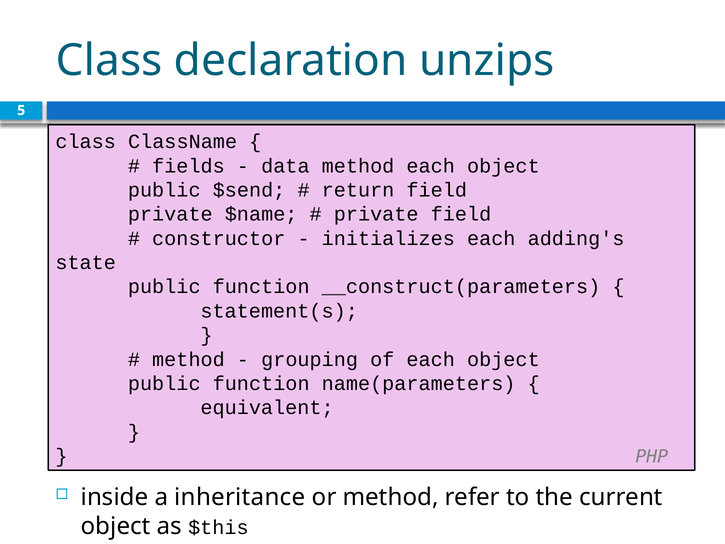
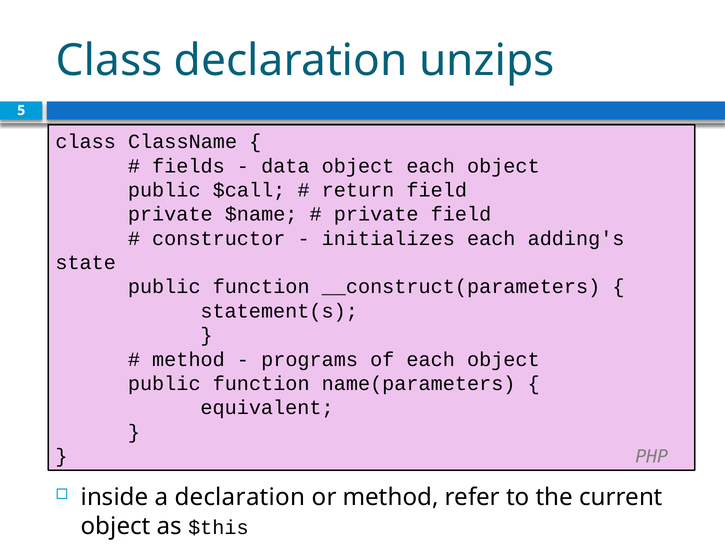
data method: method -> object (358, 166)
$send: $send -> $call (249, 190)
grouping: grouping -> programs (310, 359)
a inheritance: inheritance -> declaration (240, 497)
